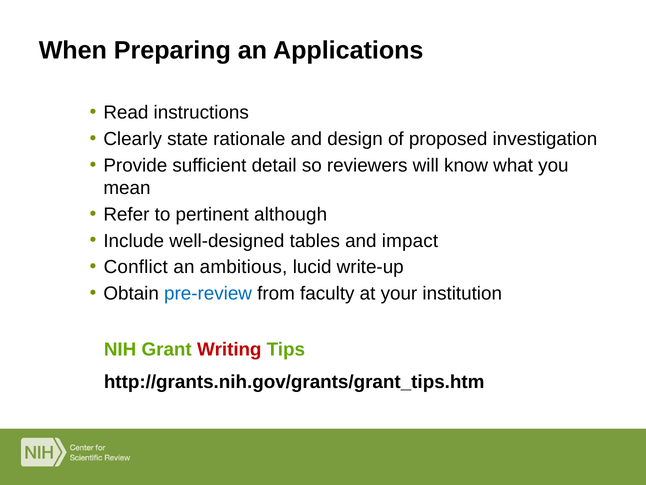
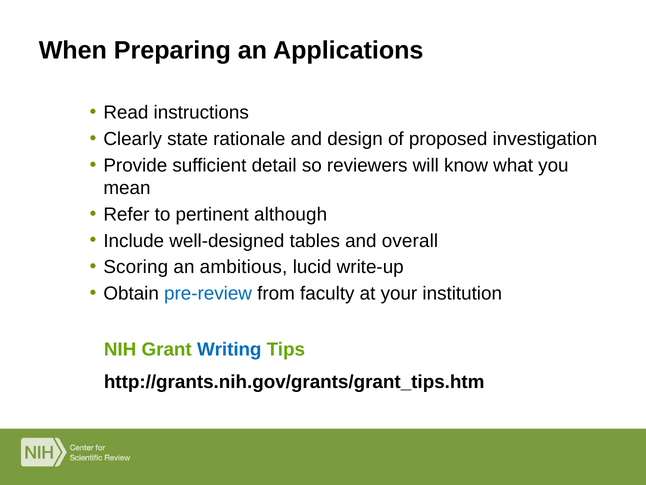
impact: impact -> overall (410, 241)
Conflict: Conflict -> Scoring (136, 267)
Writing colour: red -> blue (229, 349)
